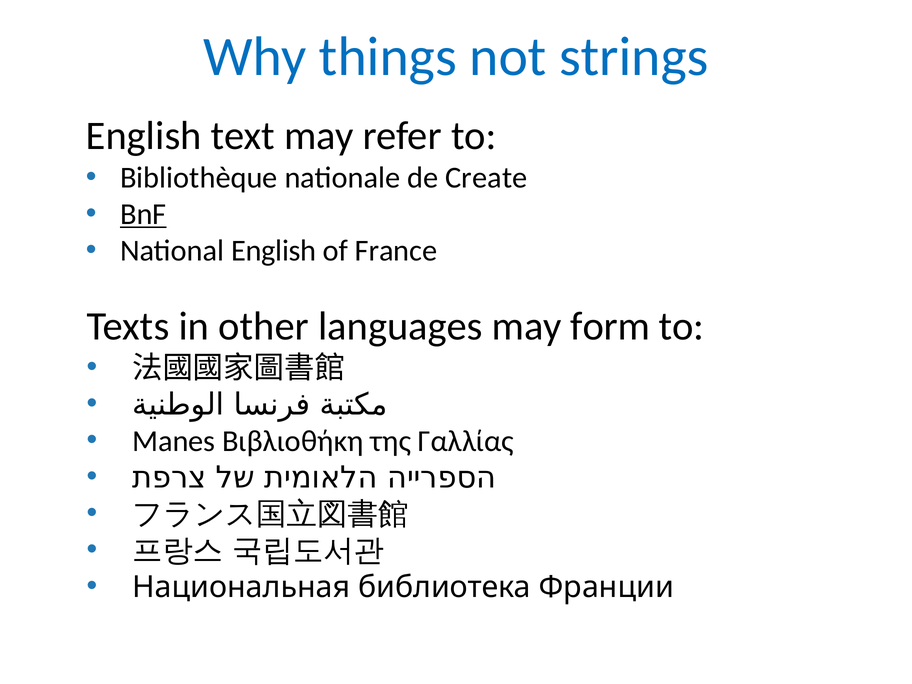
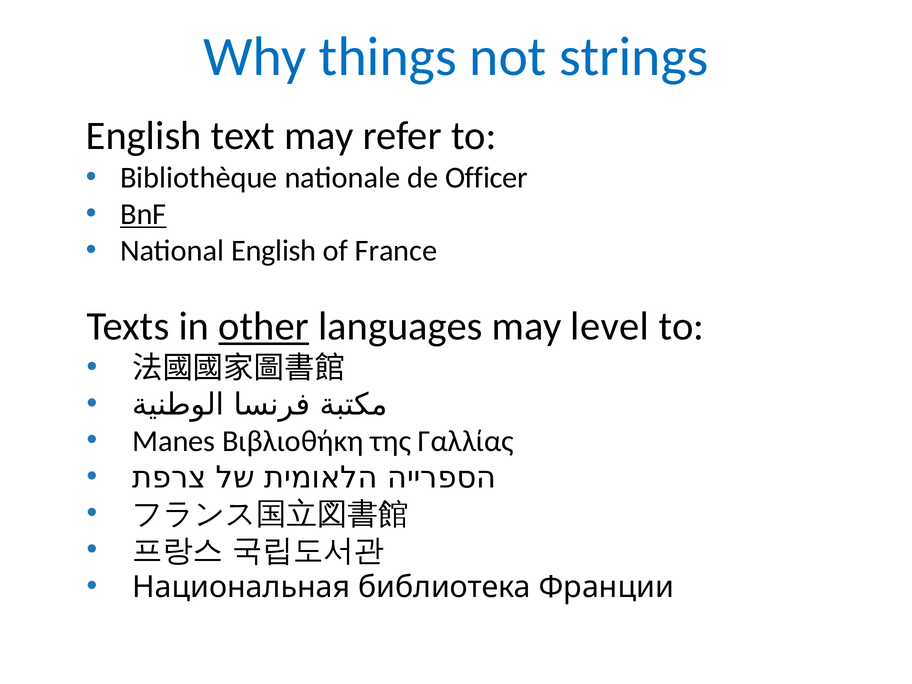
Create: Create -> Officer (486, 178)
other underline: none -> present (264, 326)
form: form -> level (610, 326)
